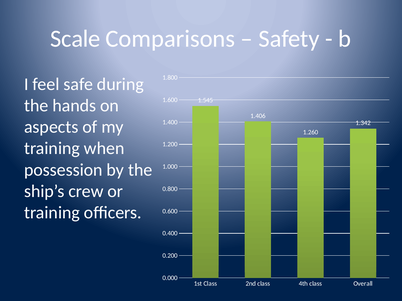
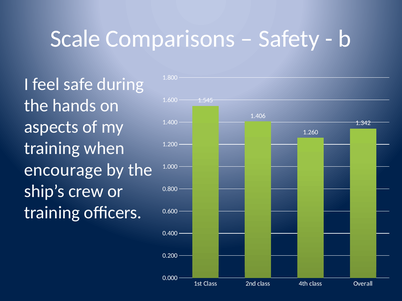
possession: possession -> encourage (63, 170)
